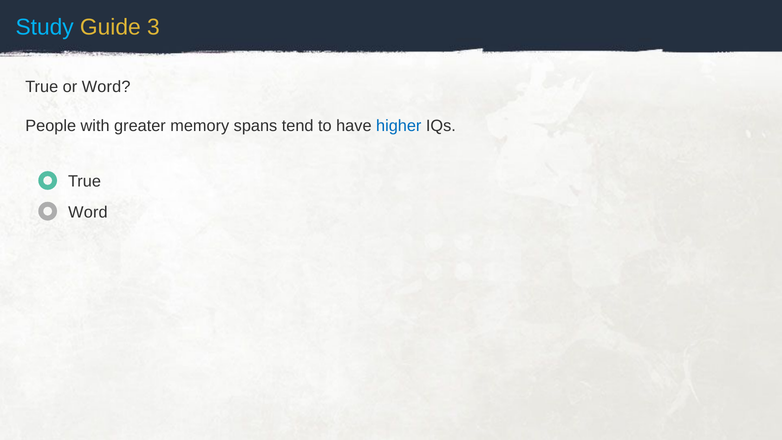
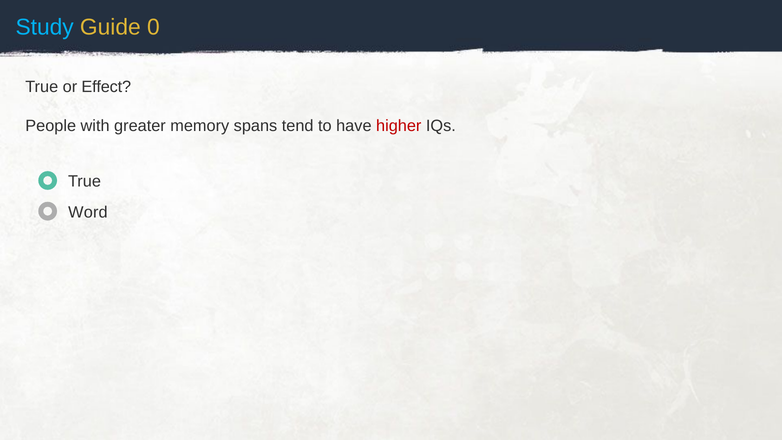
3: 3 -> 0 (153, 27)
or Word: Word -> Effect (106, 87)
higher colour: blue -> red (399, 126)
